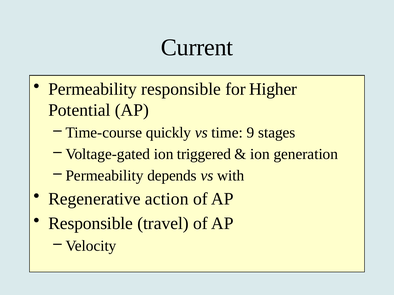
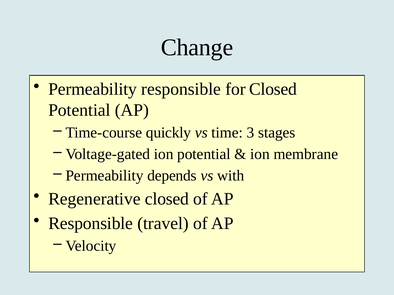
Current: Current -> Change (197, 48)
for Higher: Higher -> Closed (273, 89)
9: 9 -> 3 (251, 133)
ion triggered: triggered -> potential (204, 154)
generation: generation -> membrane (306, 154)
Regenerative action: action -> closed (167, 199)
